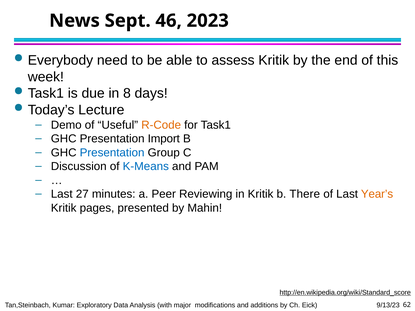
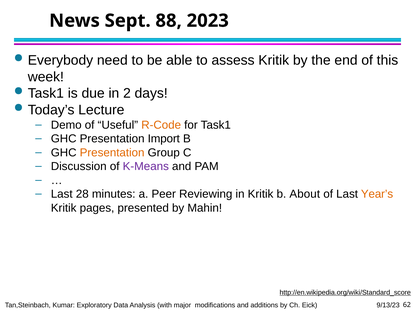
46: 46 -> 88 (169, 21)
8: 8 -> 2 (127, 93)
Presentation colour: blue -> orange (112, 153)
K-Means colour: blue -> purple (146, 167)
27: 27 -> 28 (82, 194)
There: There -> About (305, 194)
